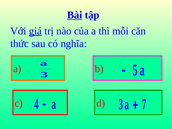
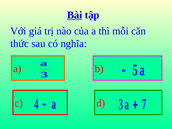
giá underline: present -> none (35, 31)
